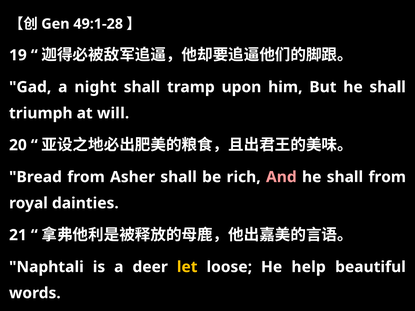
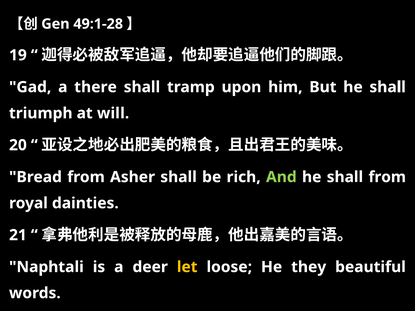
night: night -> there (96, 87)
And colour: pink -> light green (281, 177)
help: help -> they (309, 267)
